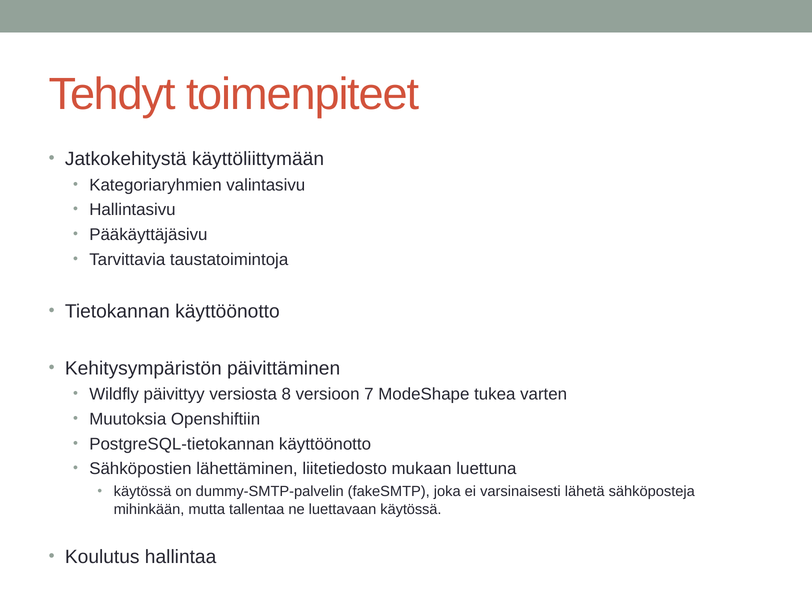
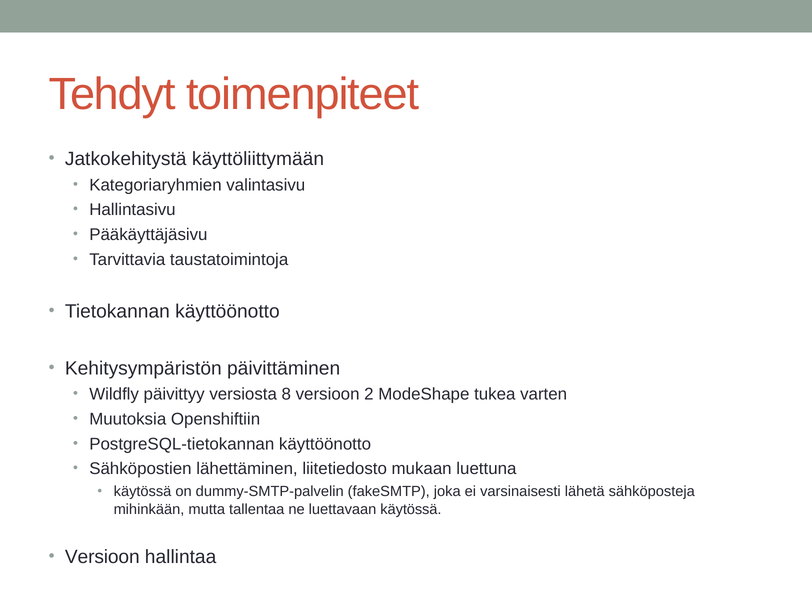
7: 7 -> 2 (369, 394)
Koulutus: Koulutus -> Versioon (102, 557)
